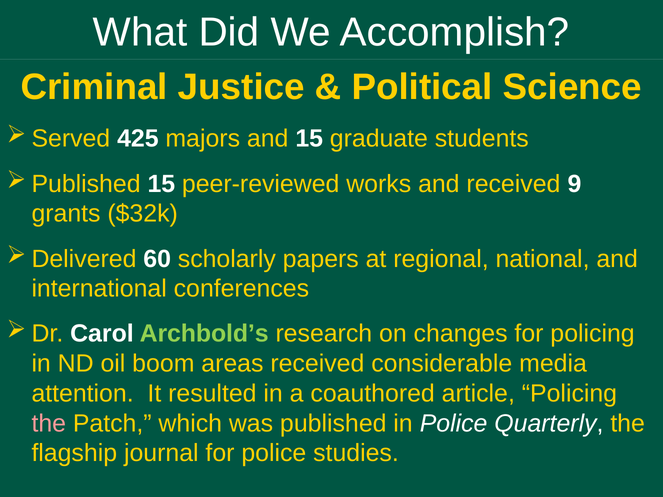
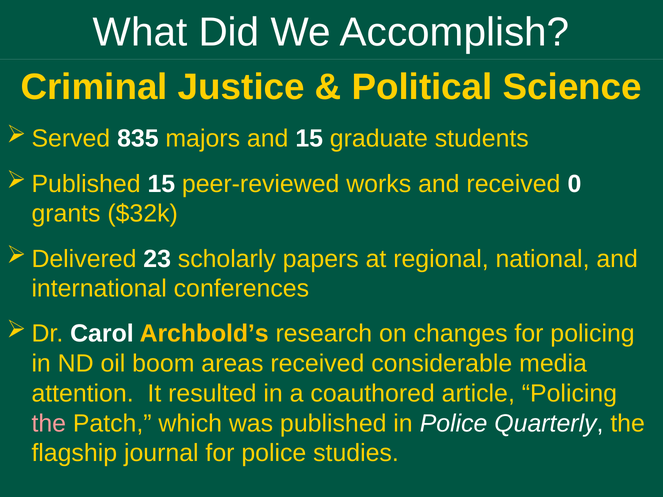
425: 425 -> 835 (138, 139)
9: 9 -> 0 (574, 184)
60: 60 -> 23 (157, 259)
Archbold’s colour: light green -> yellow (204, 334)
